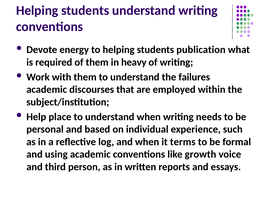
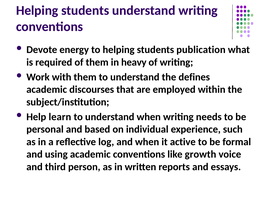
failures: failures -> defines (194, 77)
place: place -> learn (60, 116)
terms: terms -> active (183, 141)
